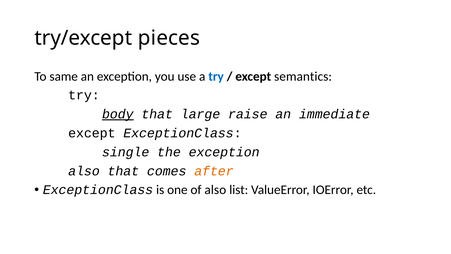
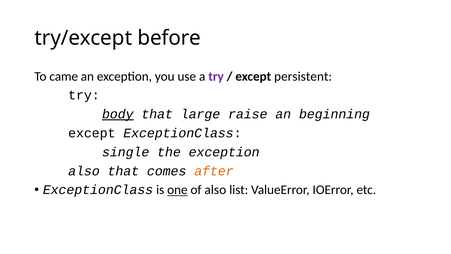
pieces: pieces -> before (169, 38)
same: same -> came (64, 76)
try colour: blue -> purple (216, 76)
semantics: semantics -> persistent (303, 76)
immediate: immediate -> beginning (334, 114)
one underline: none -> present (177, 190)
